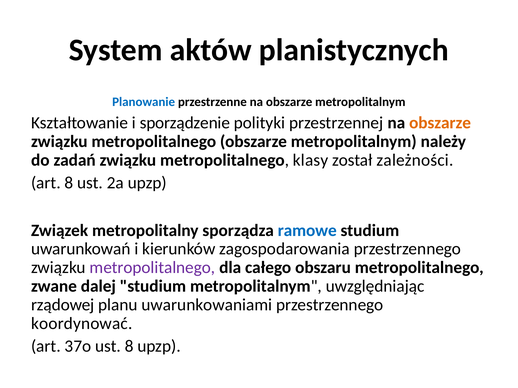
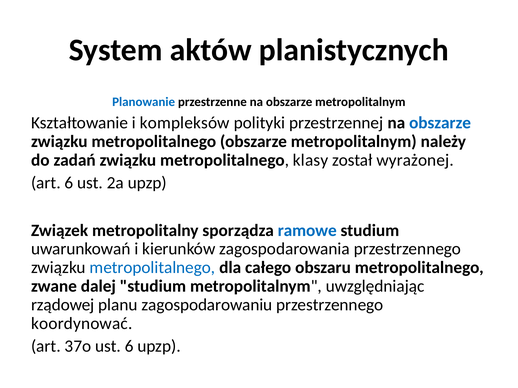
sporządzenie: sporządzenie -> kompleksów (185, 123)
obszarze colour: orange -> blue (440, 123)
zależności: zależności -> wyrażonej (415, 160)
art 8: 8 -> 6 (69, 183)
metropolitalnego colour: purple -> blue (152, 268)
uwarunkowaniami: uwarunkowaniami -> zagospodarowaniu (207, 305)
ust 8: 8 -> 6 (129, 347)
